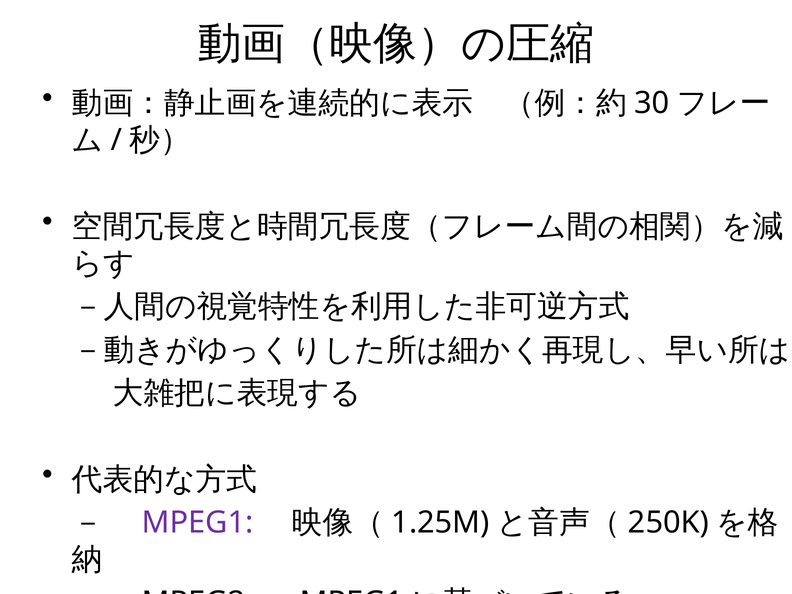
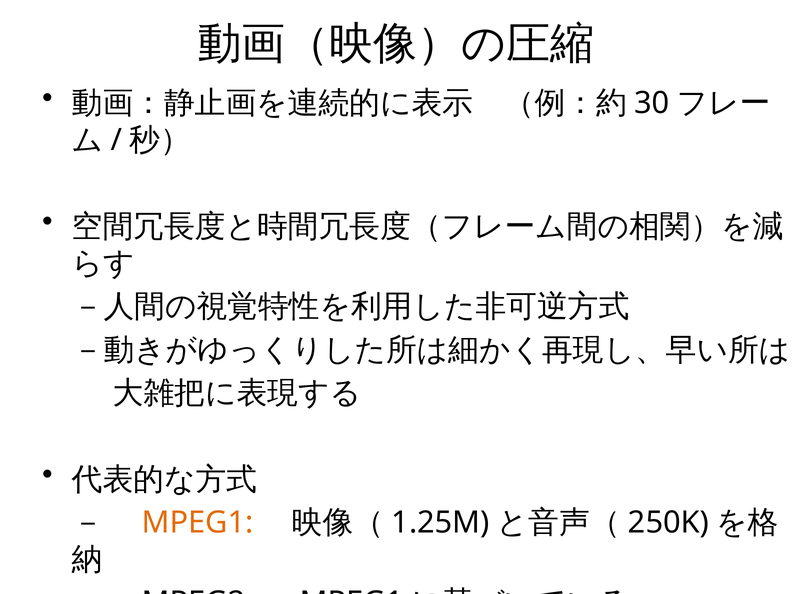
MPEG1 colour: purple -> orange (198, 523)
